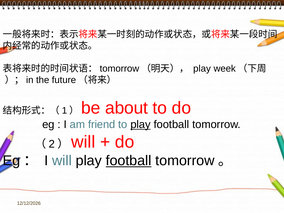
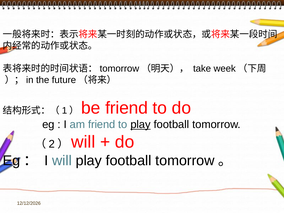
play: play -> take (202, 69)
about: about -> friend (127, 108)
football underline: present -> none (129, 161)
